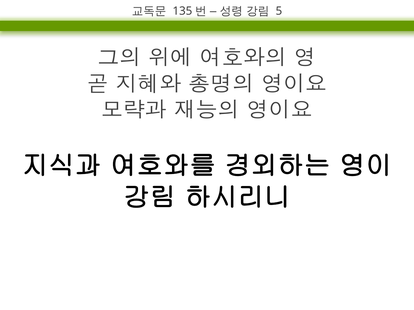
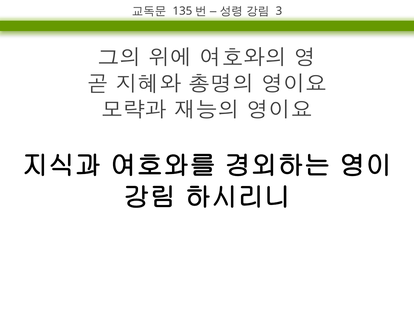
5: 5 -> 3 (279, 11)
